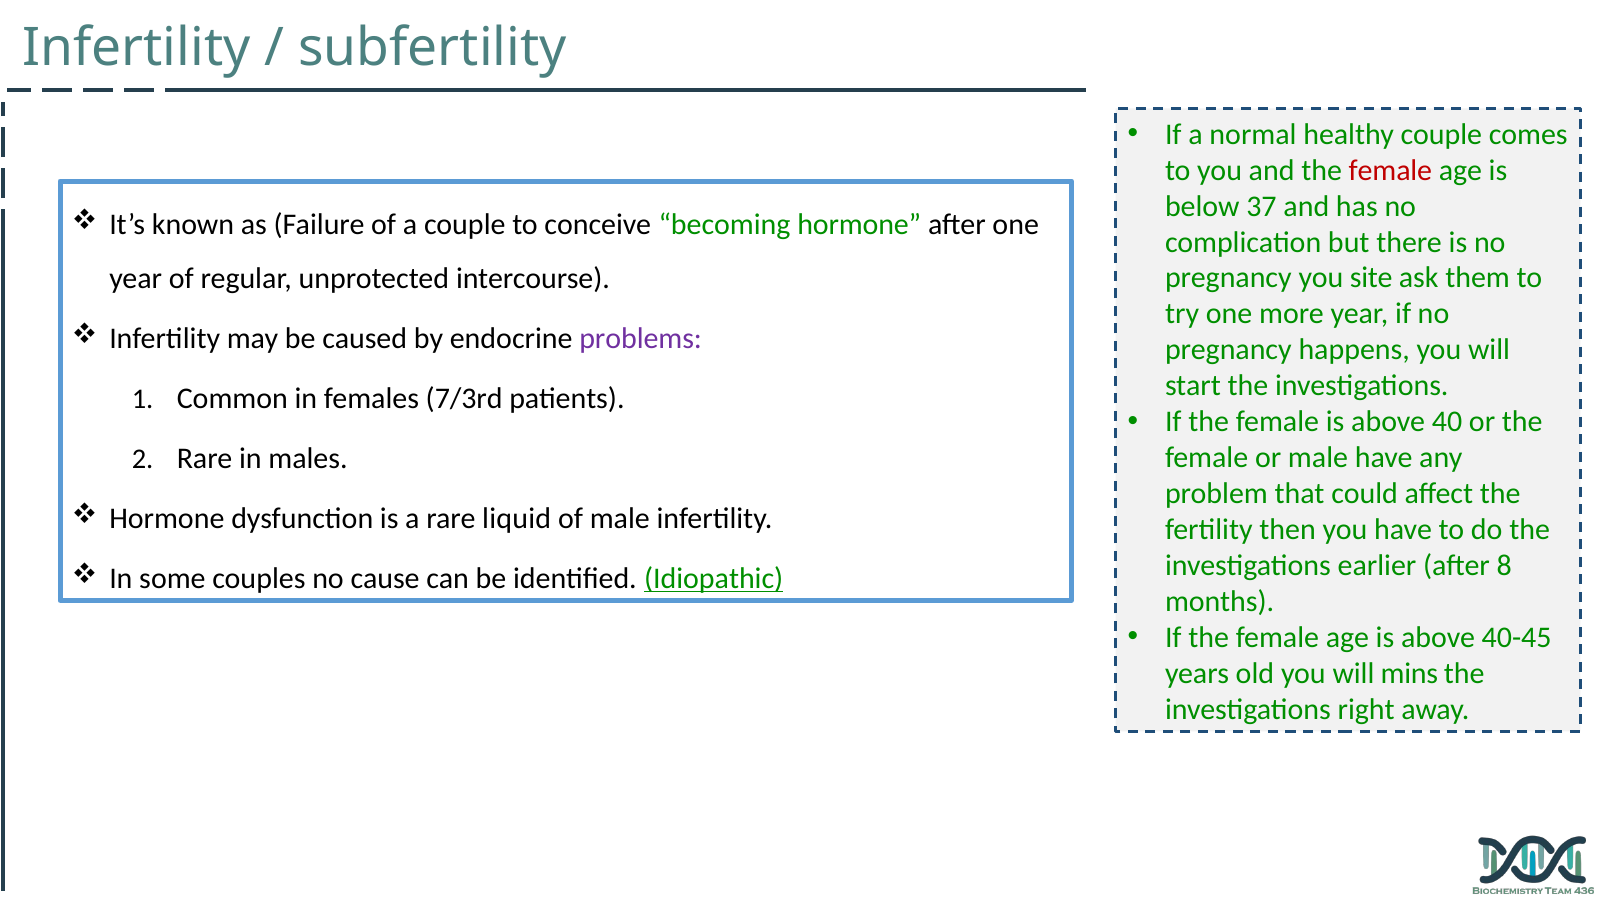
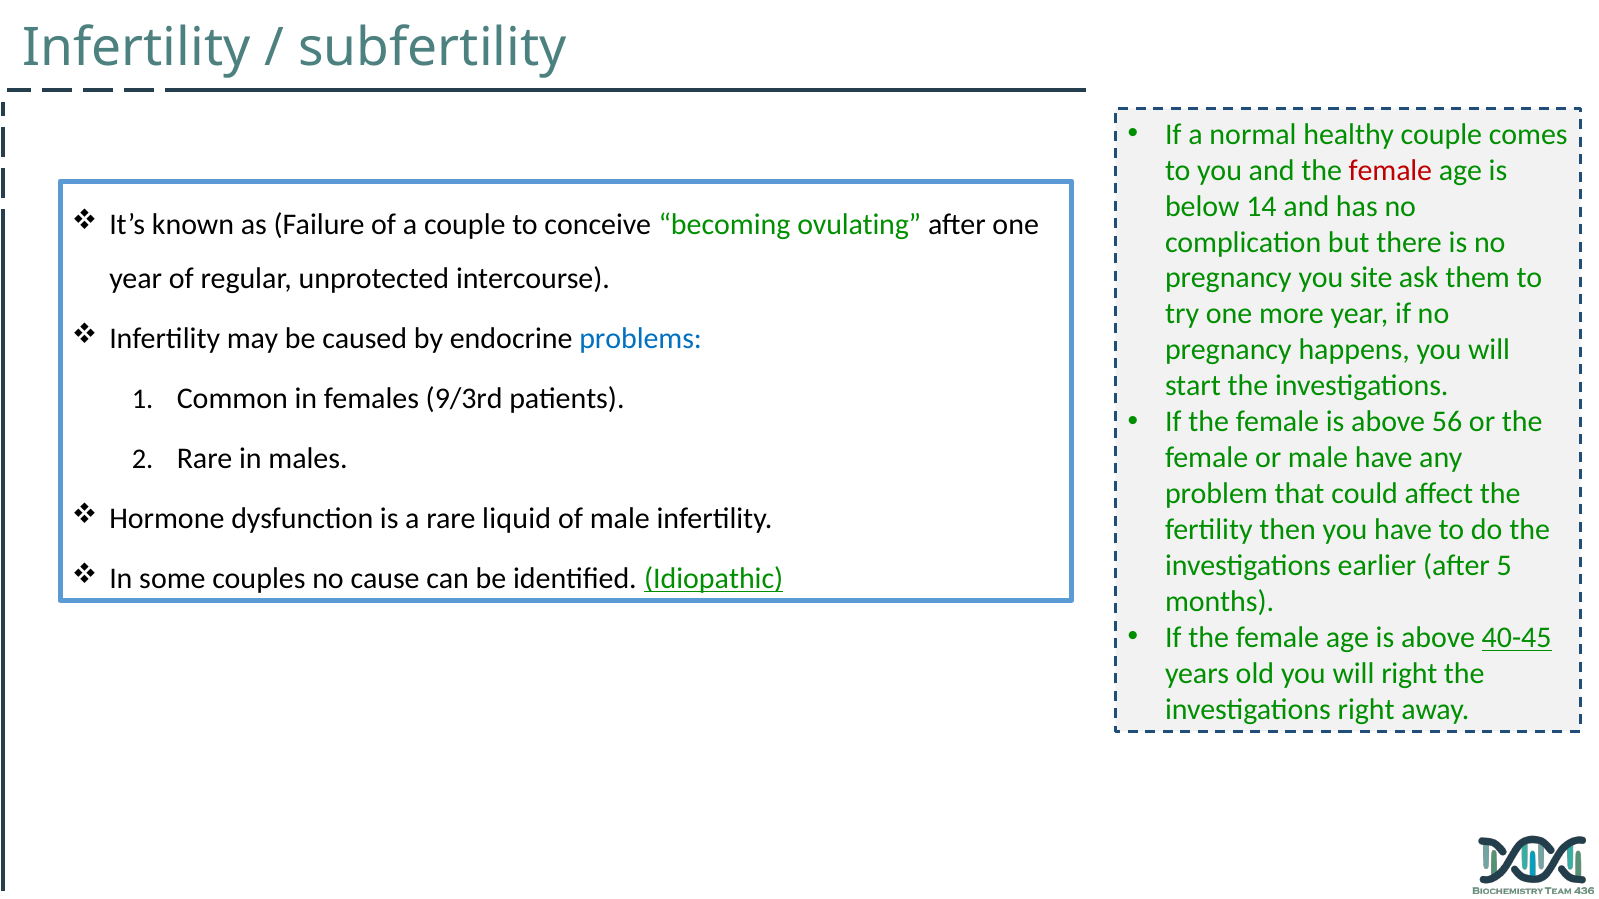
37: 37 -> 14 (1261, 206)
becoming hormone: hormone -> ovulating (859, 225)
problems colour: purple -> blue (641, 339)
7/3rd: 7/3rd -> 9/3rd (464, 399)
40: 40 -> 56 (1447, 422)
8: 8 -> 5 (1504, 566)
40-45 underline: none -> present (1517, 638)
will mins: mins -> right (1409, 674)
